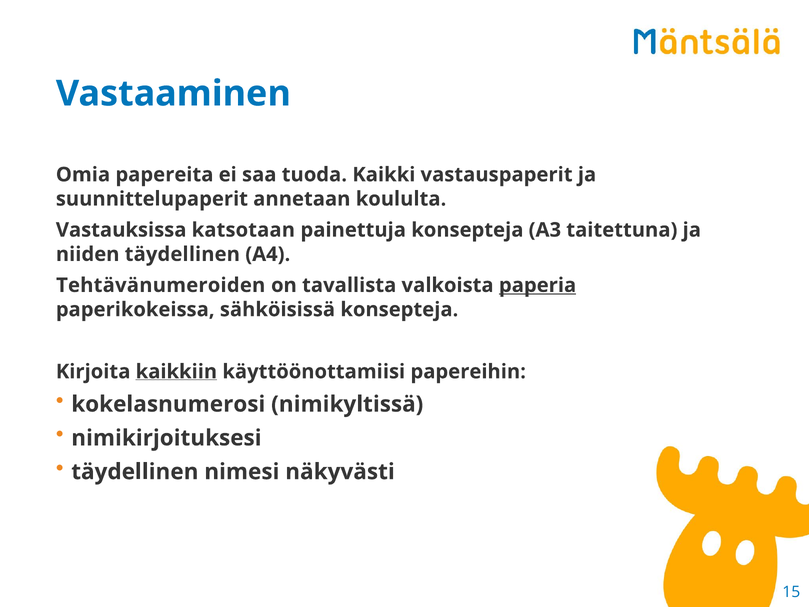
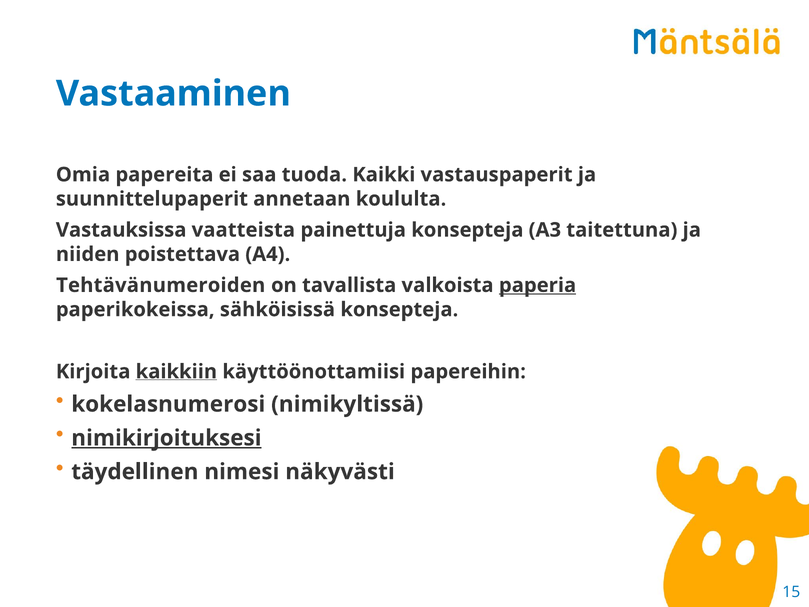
katsotaan: katsotaan -> vaatteista (243, 230)
niiden täydellinen: täydellinen -> poistettava (182, 254)
nimikirjoituksesi underline: none -> present (166, 438)
